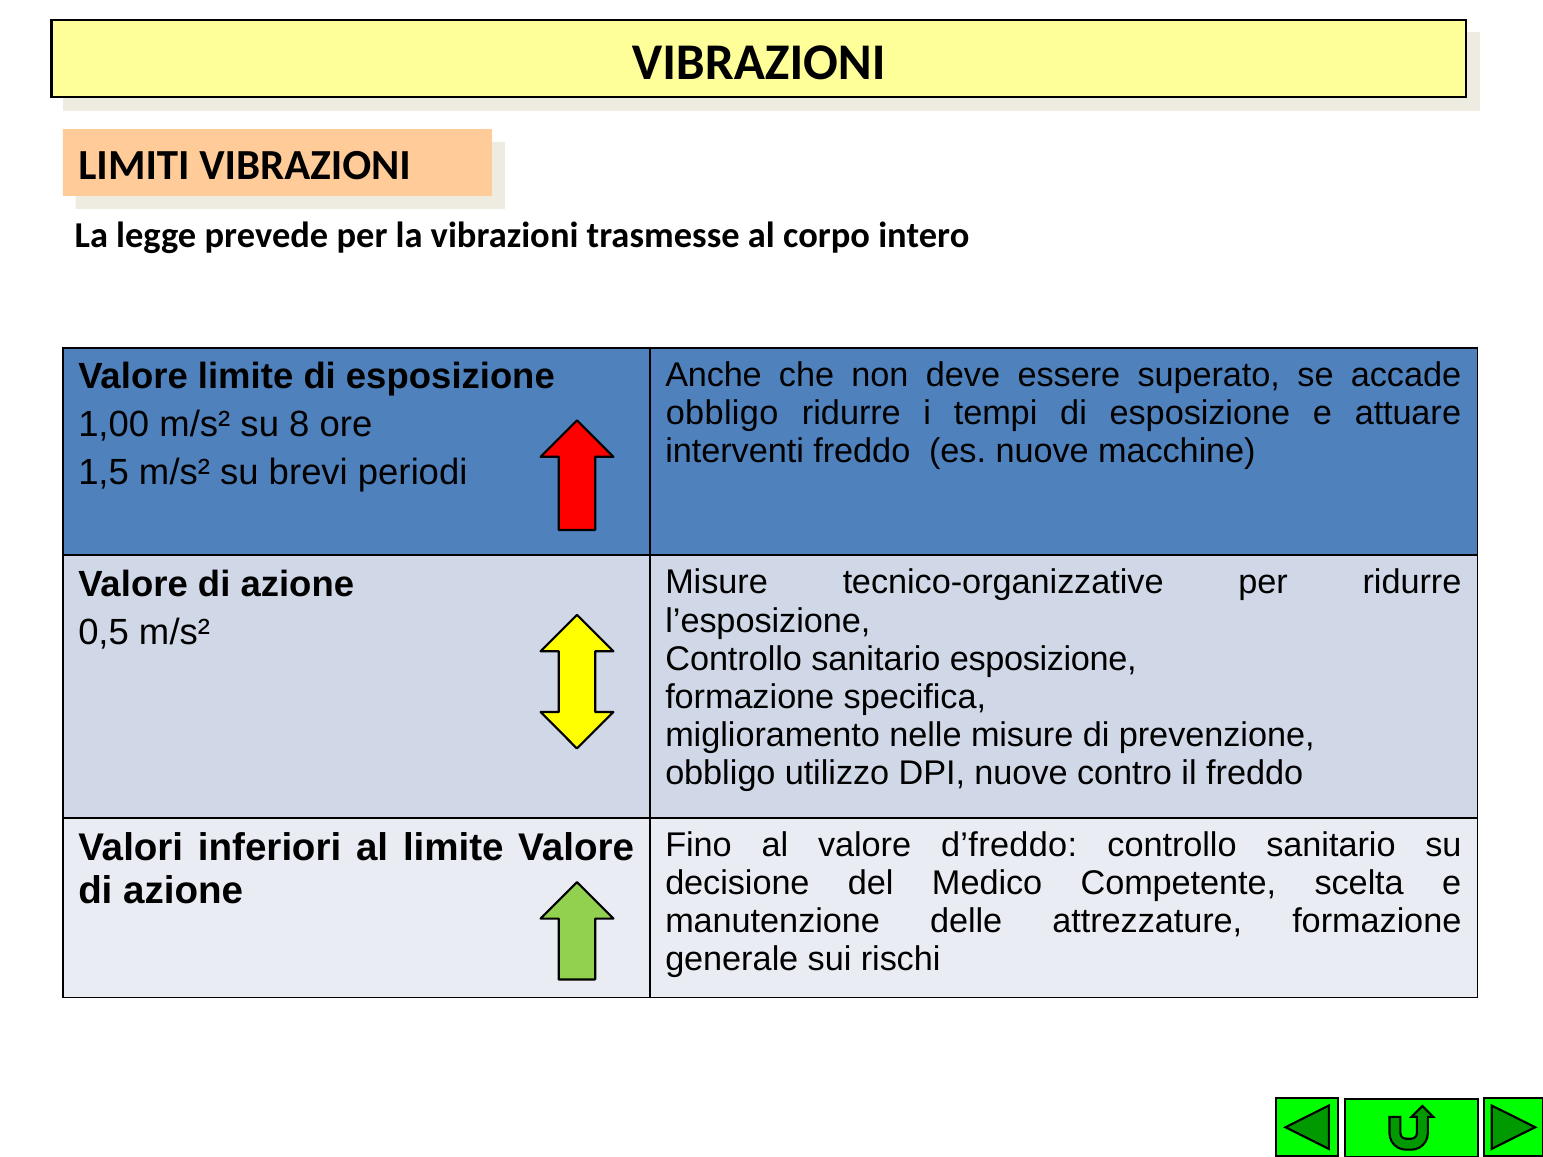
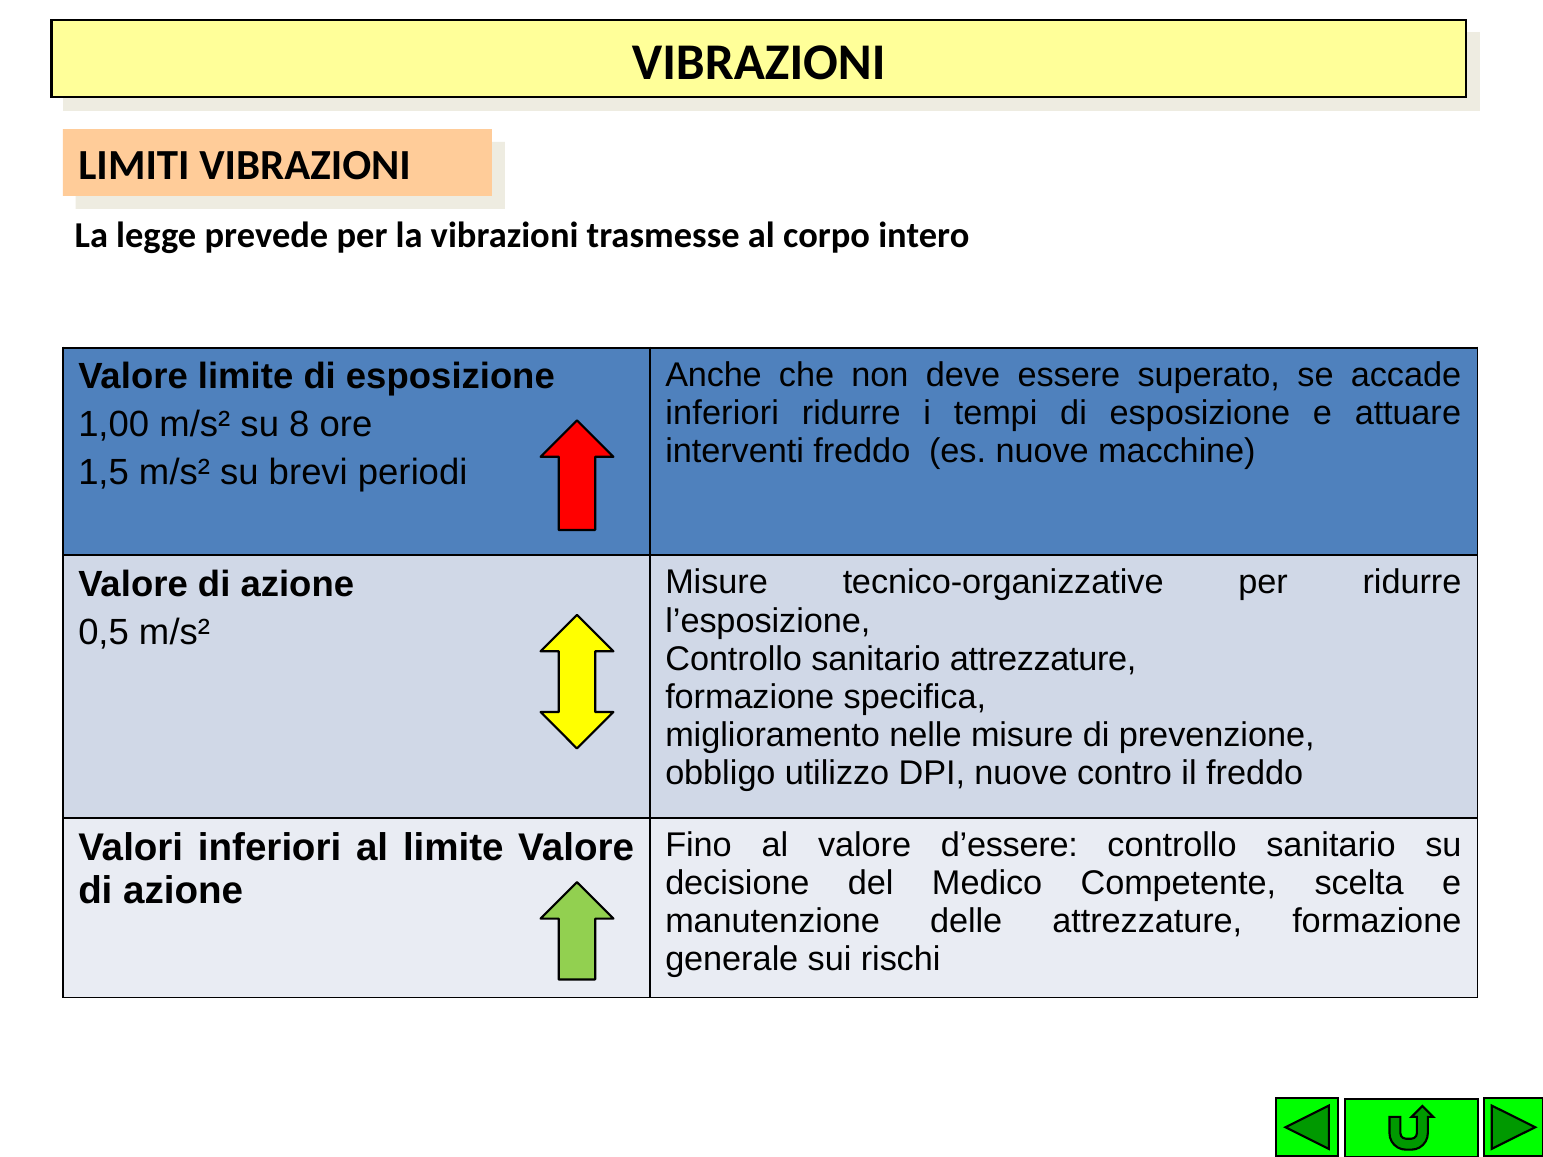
obbligo: obbligo -> inferiori (722, 413)
sanitario esposizione: esposizione -> attrezzature (1043, 659)
d’freddo: d’freddo -> d’essere (1009, 845)
